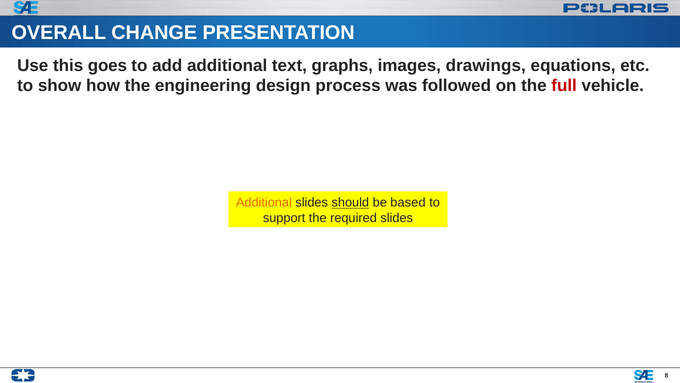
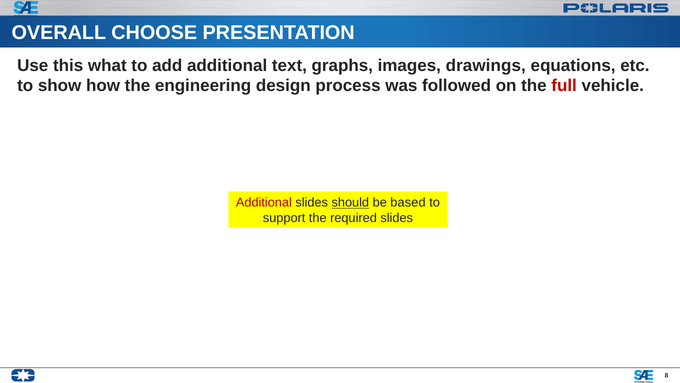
CHANGE: CHANGE -> CHOOSE (154, 33)
goes: goes -> what (107, 65)
Additional colour: orange -> red (264, 202)
